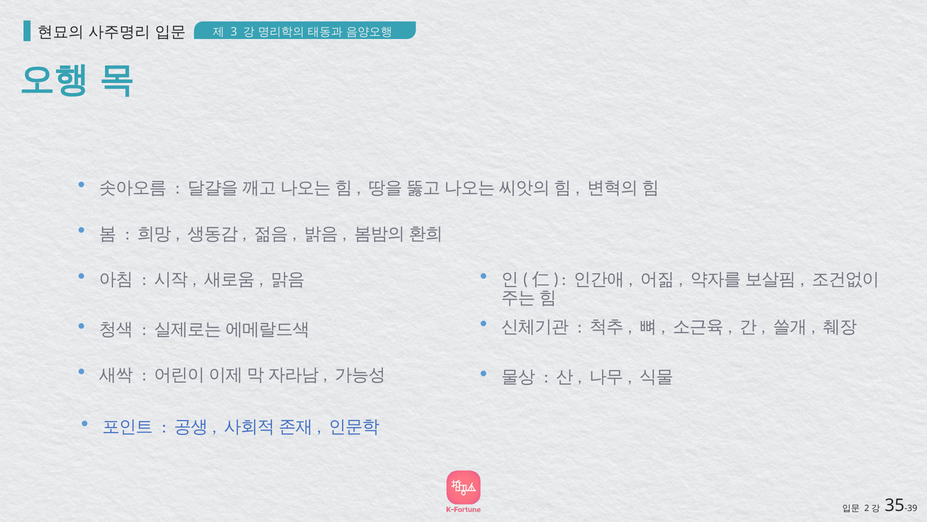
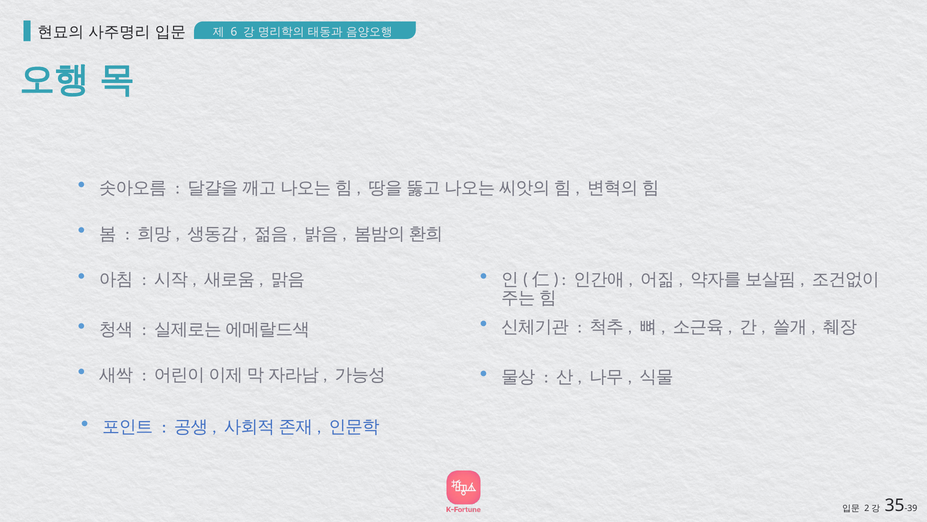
3: 3 -> 6 (234, 32)
